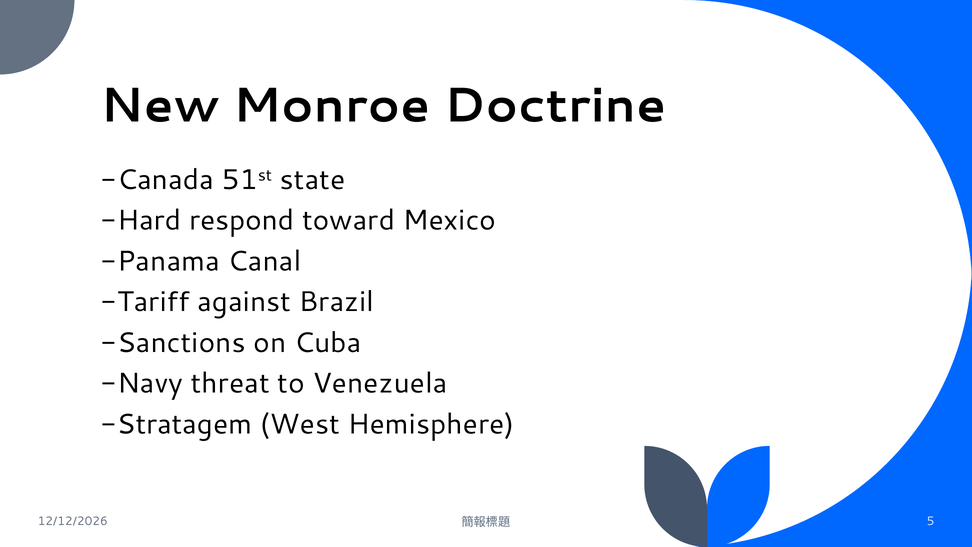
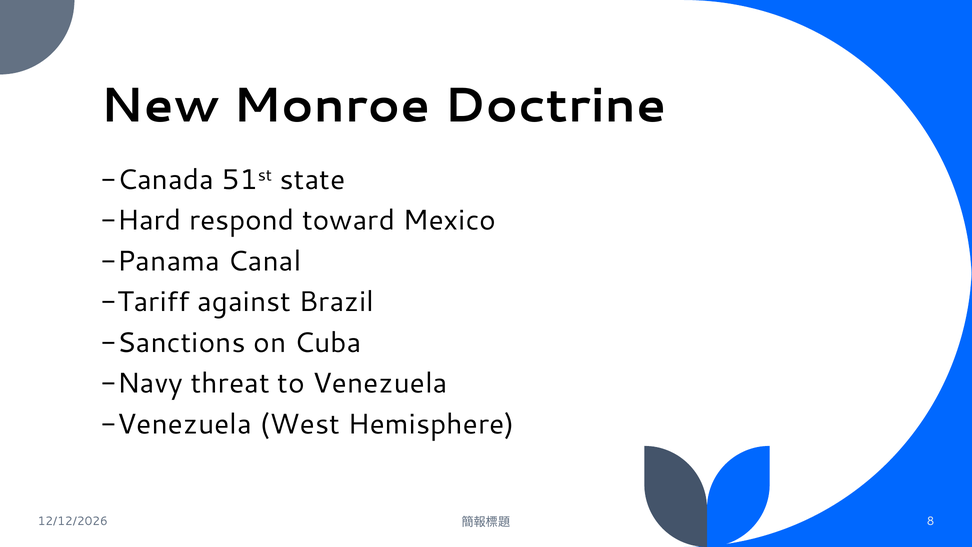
Stratagem: Stratagem -> Venezuela (176, 424)
5: 5 -> 8 (931, 521)
